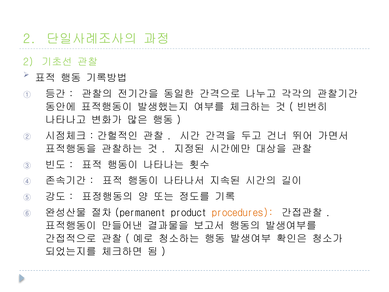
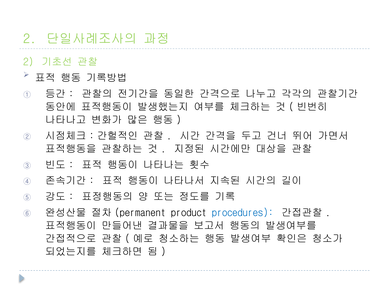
procedures colour: orange -> blue (243, 213)
